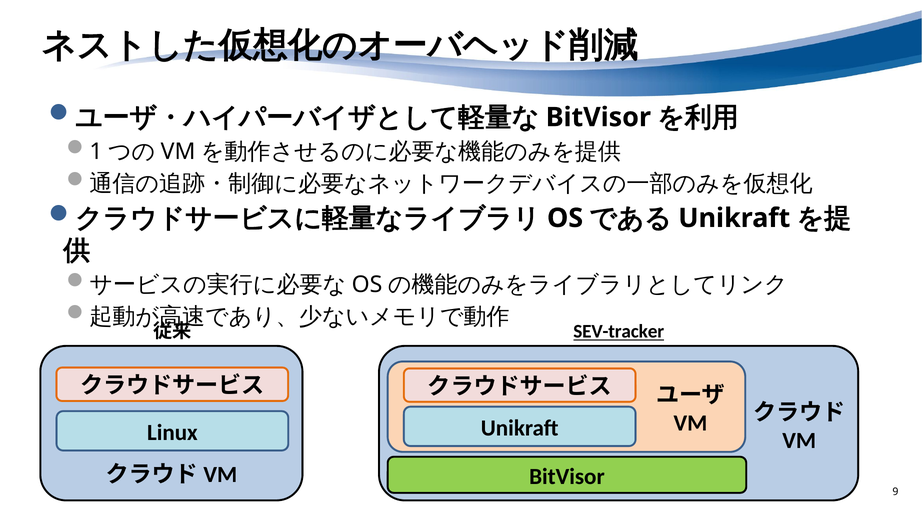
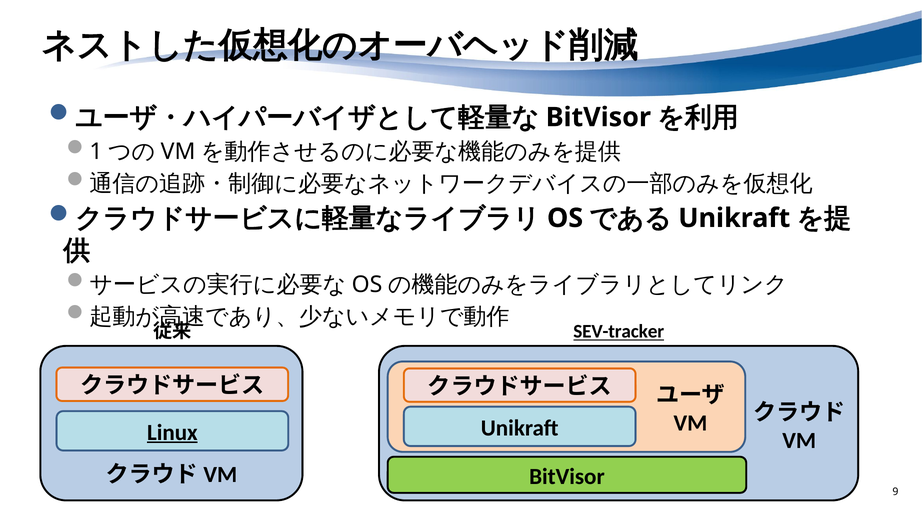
Linux underline: none -> present (172, 432)
